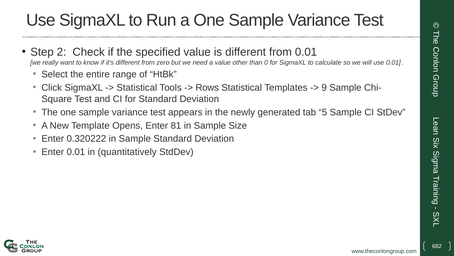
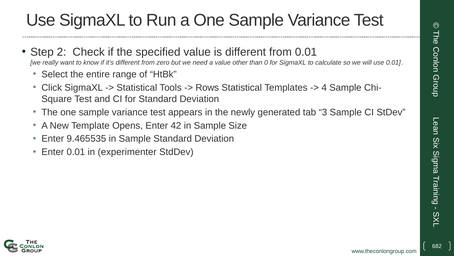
9: 9 -> 4 (324, 87)
5: 5 -> 3 (323, 112)
81: 81 -> 42 (176, 125)
0.320222: 0.320222 -> 9.465535 (86, 138)
quantitatively: quantitatively -> experimenter (127, 152)
